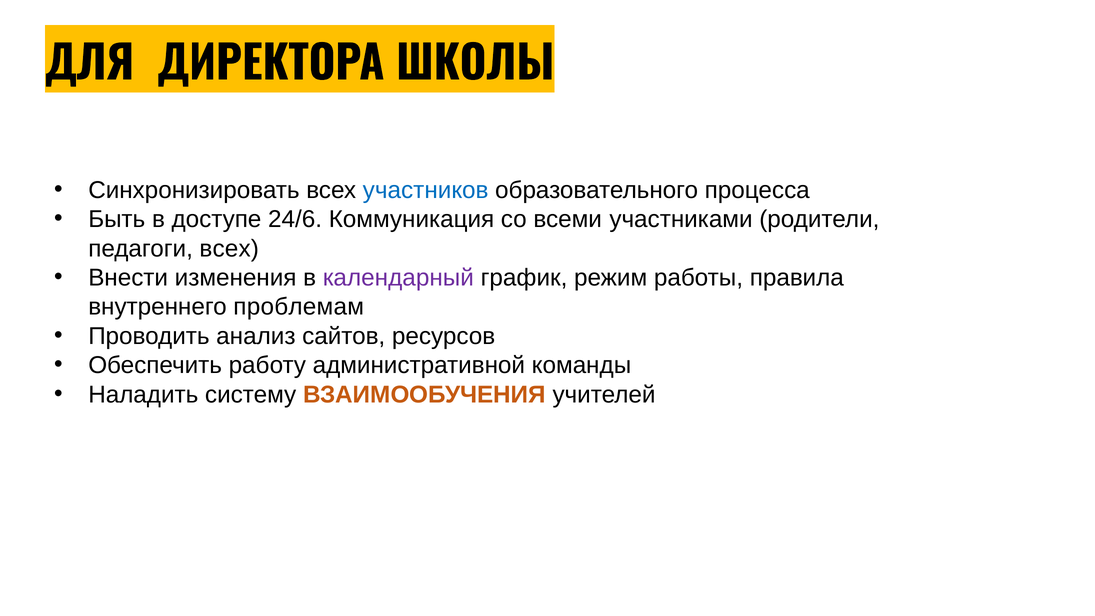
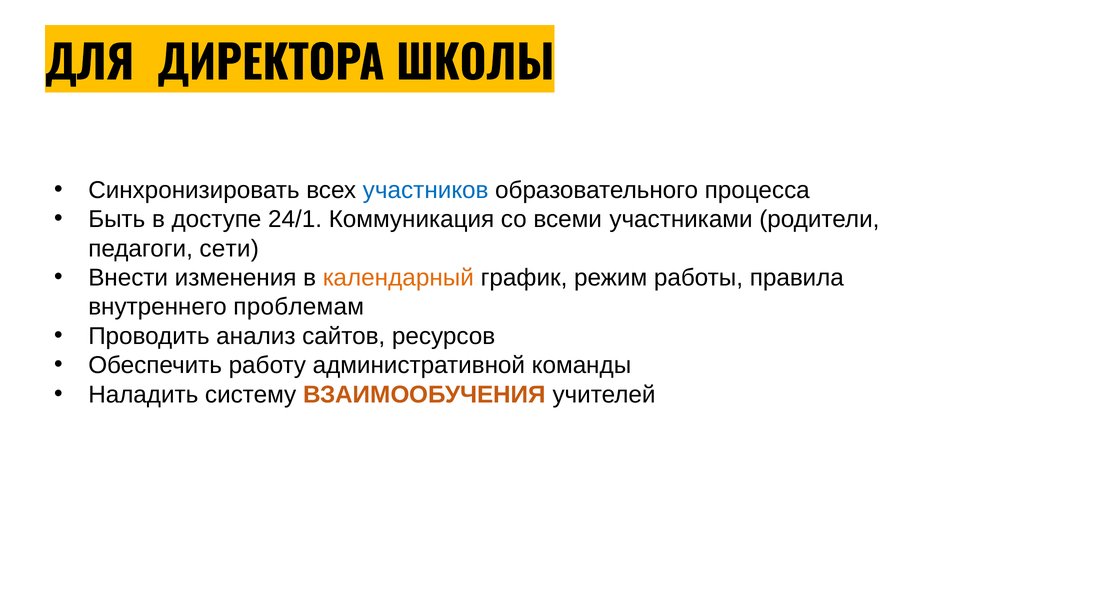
24/6: 24/6 -> 24/1 (295, 219)
педагоги всех: всех -> сети (229, 249)
календарный colour: purple -> orange (398, 278)
